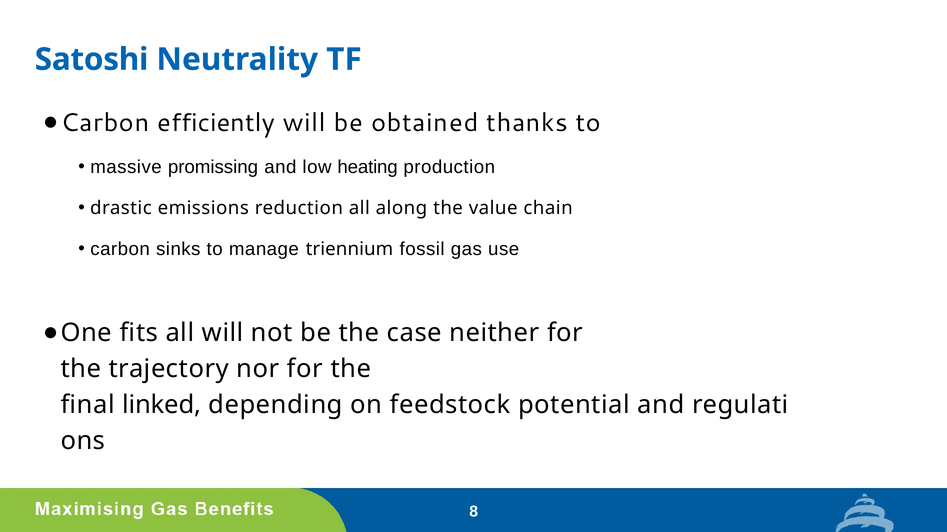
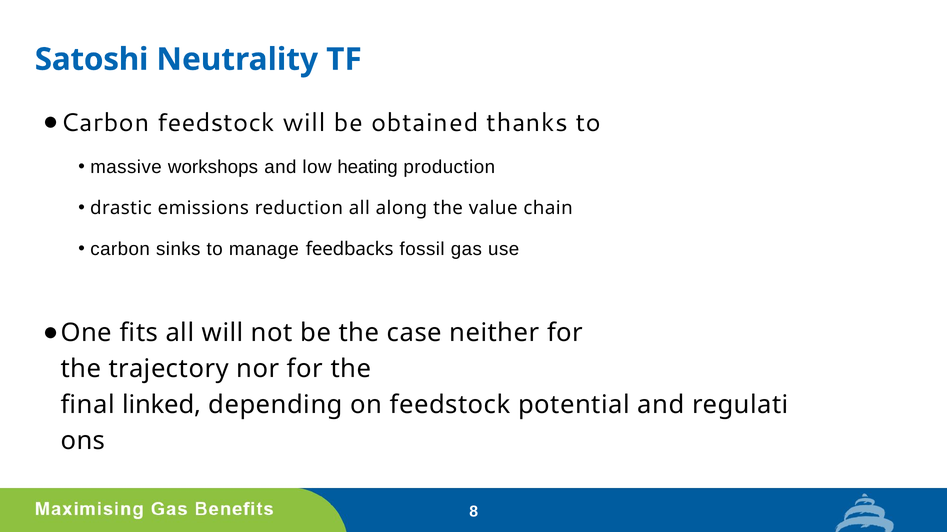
Carbon efficiently: efficiently -> feedstock (216, 123)
promissing: promissing -> workshops (213, 168)
triennium: triennium -> feedbacks (350, 249)
